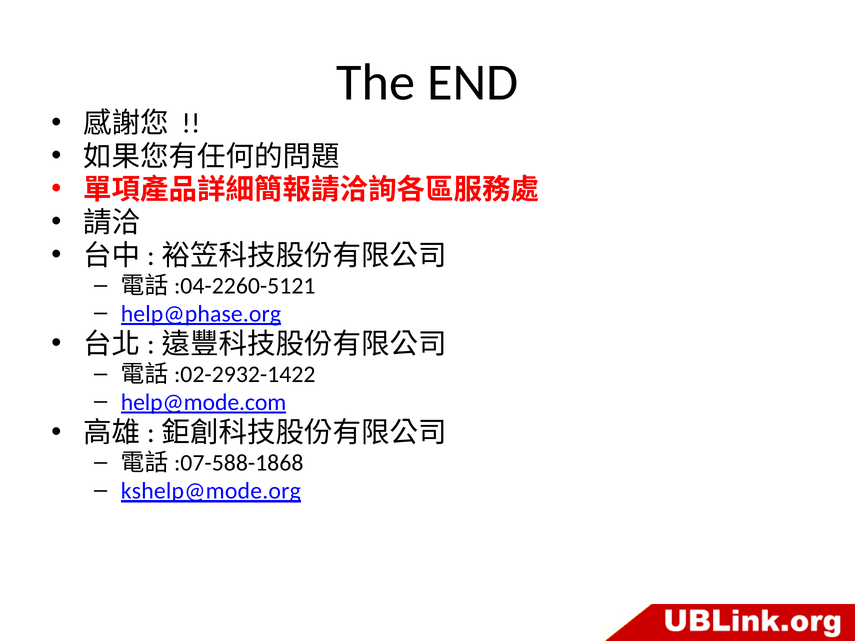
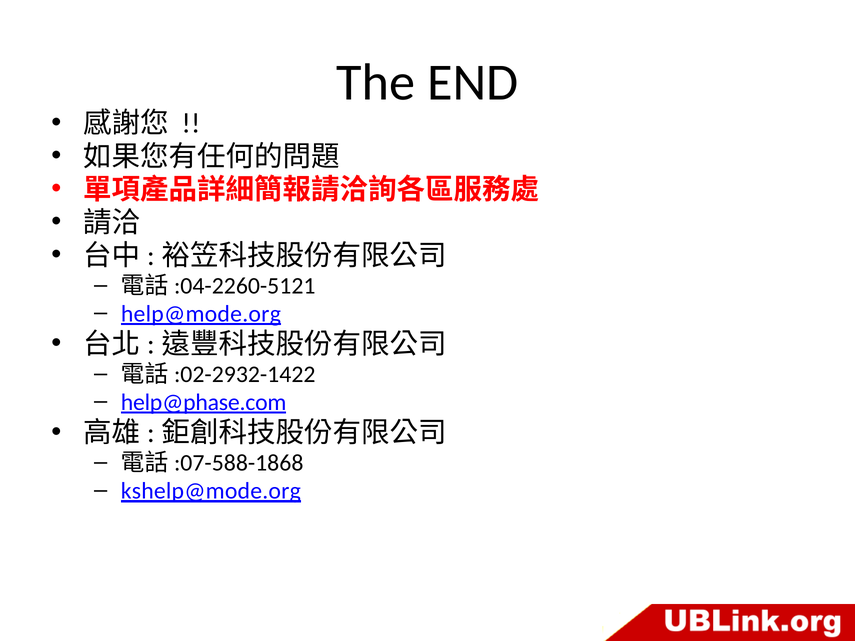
help@phase.org: help@phase.org -> help@mode.org (201, 314)
help@mode.com: help@mode.com -> help@phase.com (204, 402)
